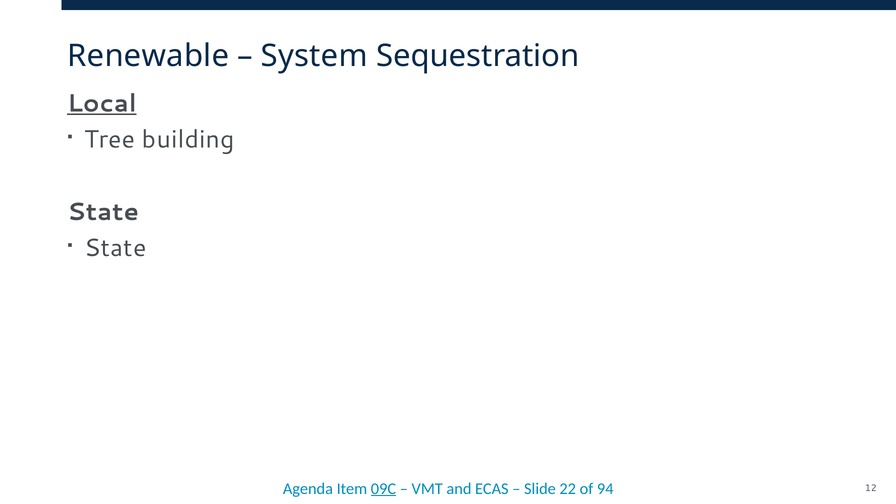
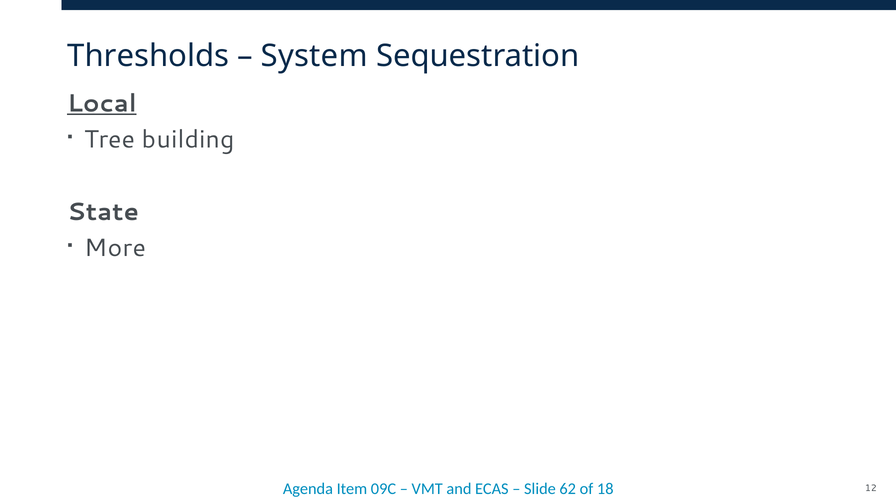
Renewable: Renewable -> Thresholds (148, 56)
State: State -> More (115, 248)
09C underline: present -> none (383, 489)
22: 22 -> 62 (568, 489)
94: 94 -> 18 (605, 489)
